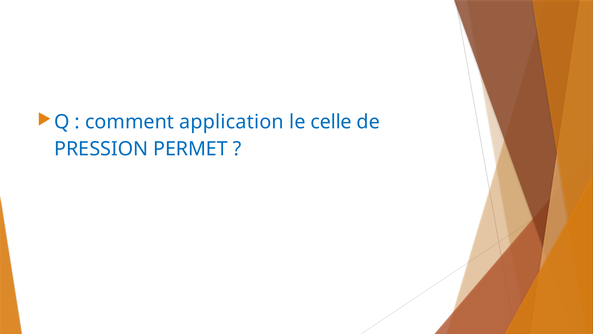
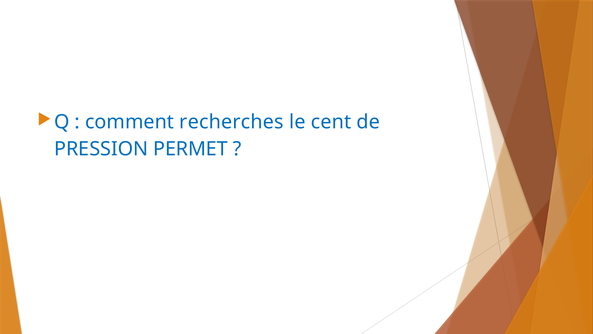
application: application -> recherches (232, 122)
celle: celle -> cent (331, 122)
